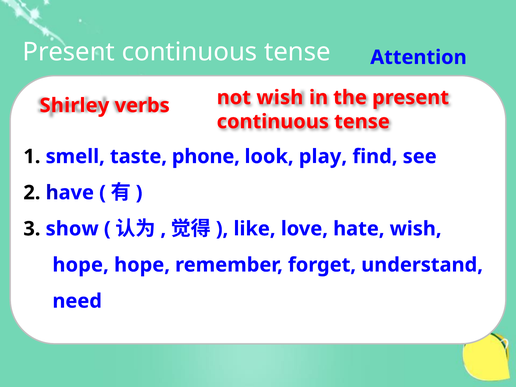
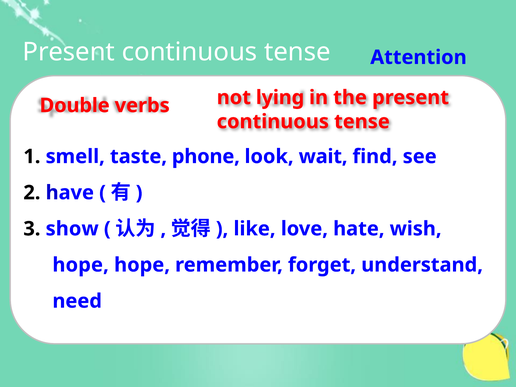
Shirley: Shirley -> Double (75, 105)
not wish: wish -> lying (280, 98)
play: play -> wait (323, 157)
